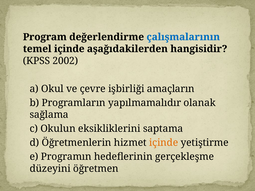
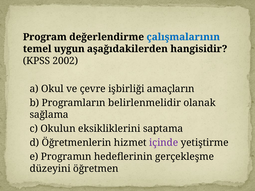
temel içinde: içinde -> uygun (69, 49)
yapılmamalıdır: yapılmamalıdır -> belirlenmelidir (145, 103)
içinde colour: orange -> purple (164, 143)
